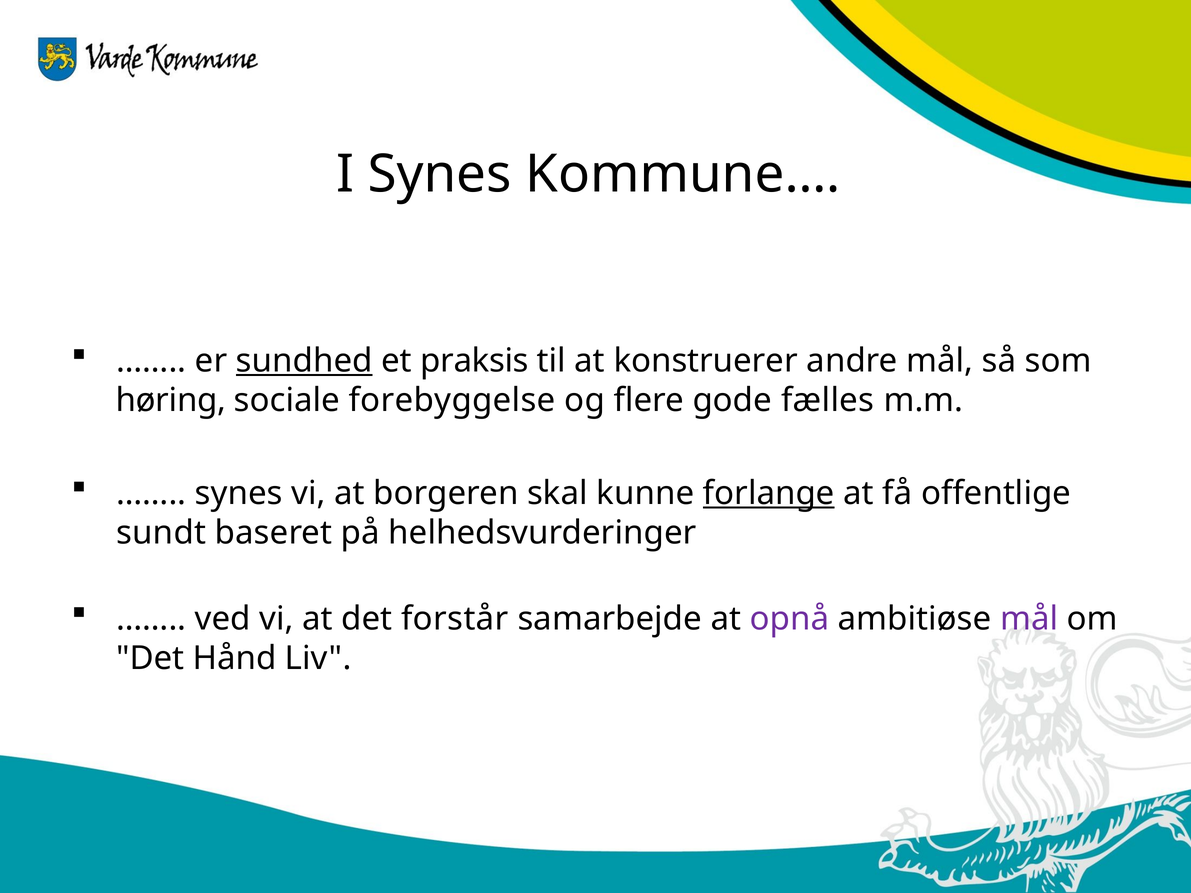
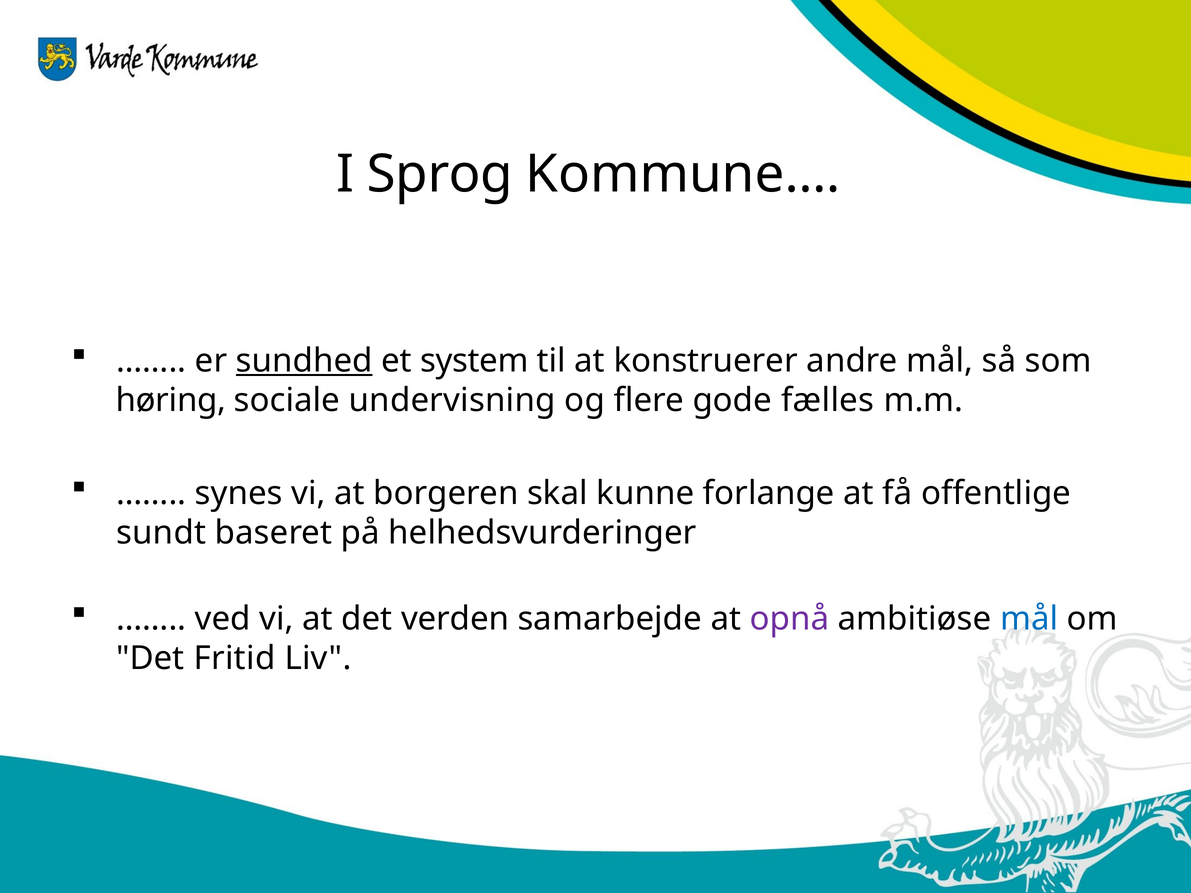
I Synes: Synes -> Sprog (440, 174)
praksis: praksis -> system (474, 361)
forebyggelse: forebyggelse -> undervisning (452, 401)
forlange underline: present -> none (769, 493)
forstår: forstår -> verden (455, 619)
mål colour: purple -> blue (1029, 619)
Hånd: Hånd -> Fritid (234, 659)
